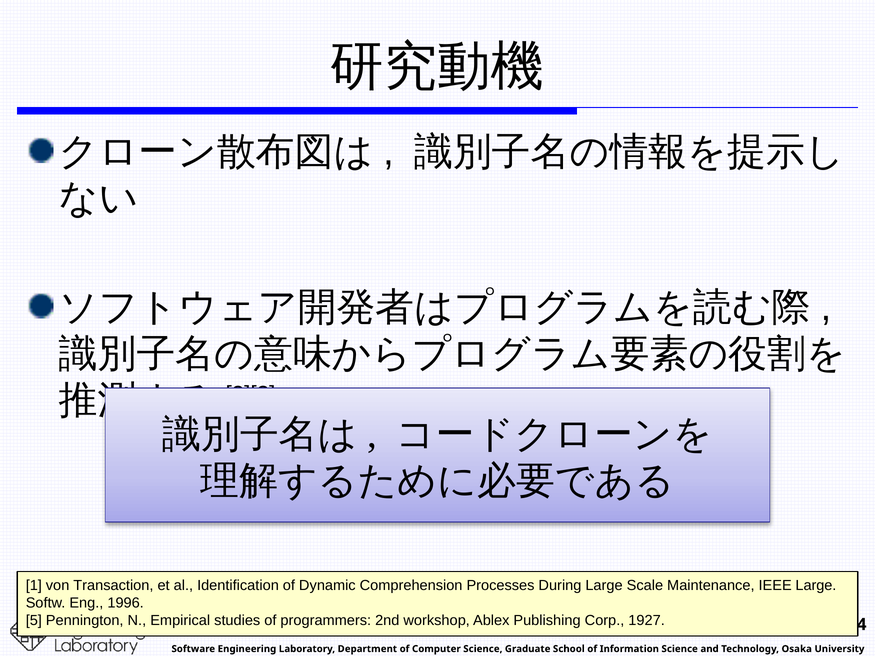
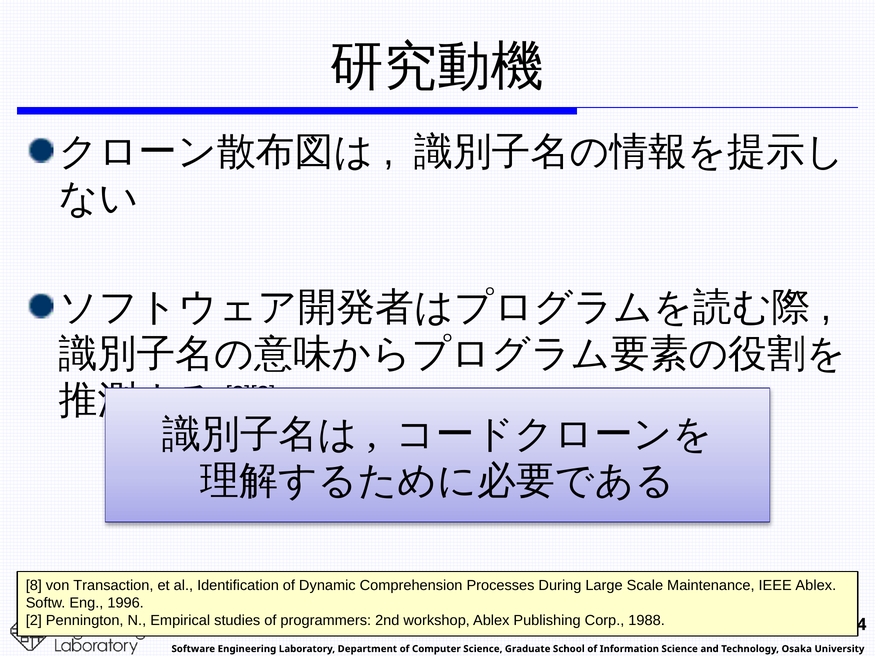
1: 1 -> 8 (34, 586)
IEEE Large: Large -> Ablex (816, 586)
5: 5 -> 2 (34, 621)
1927: 1927 -> 1988 (647, 621)
